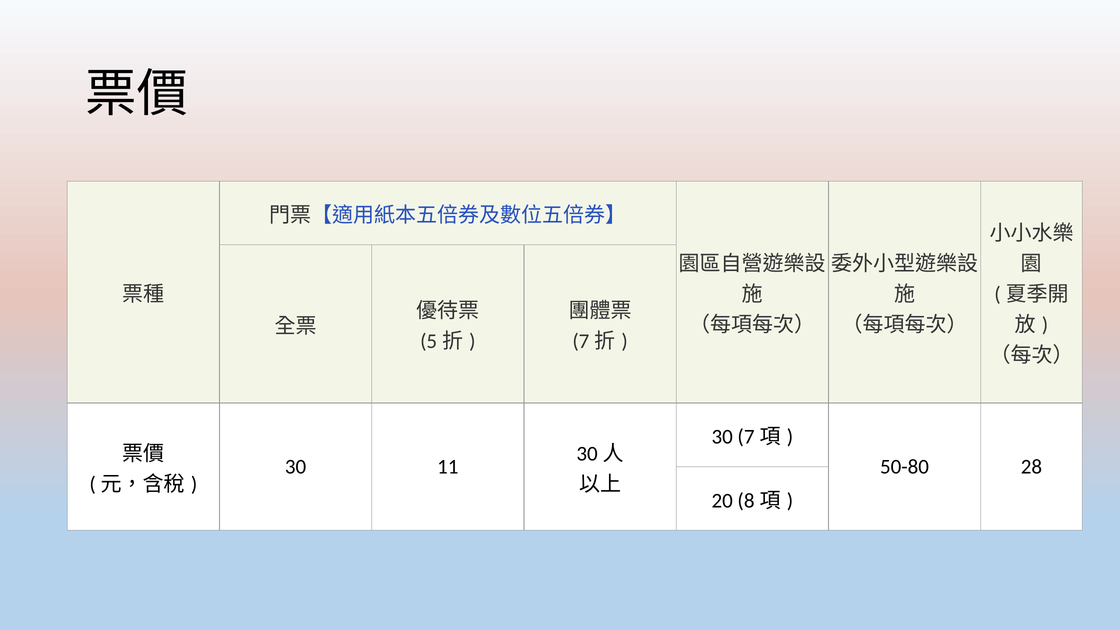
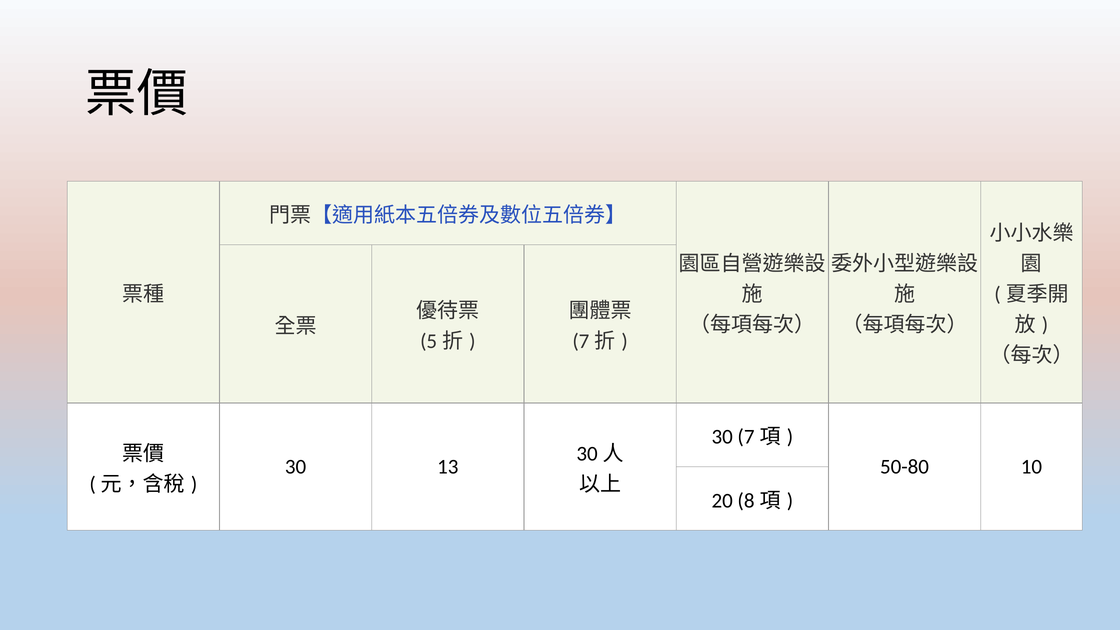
11: 11 -> 13 (448, 467)
28: 28 -> 10 (1031, 467)
